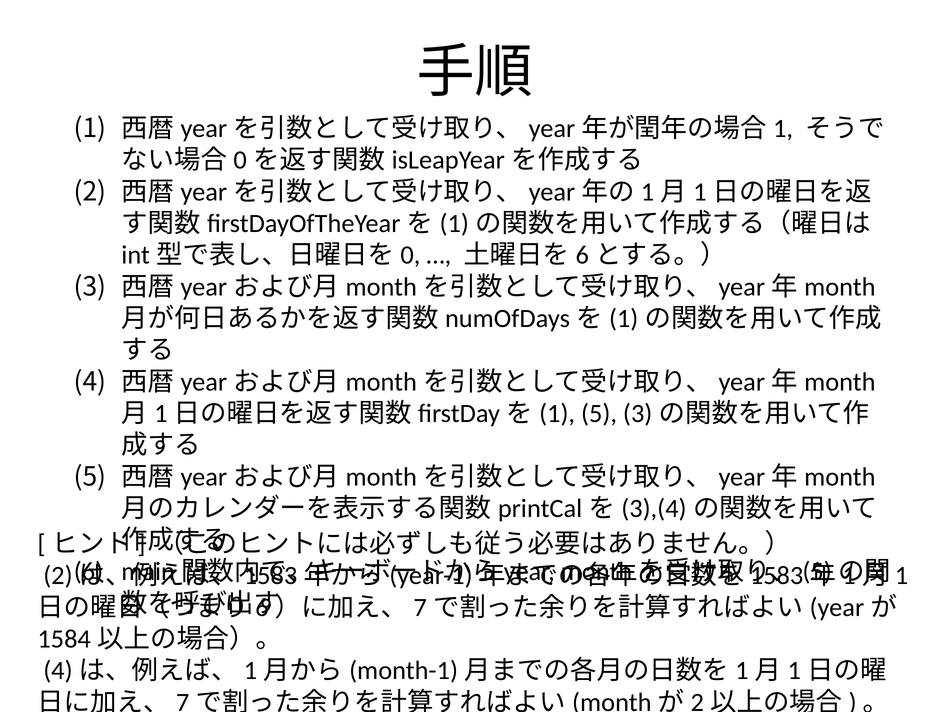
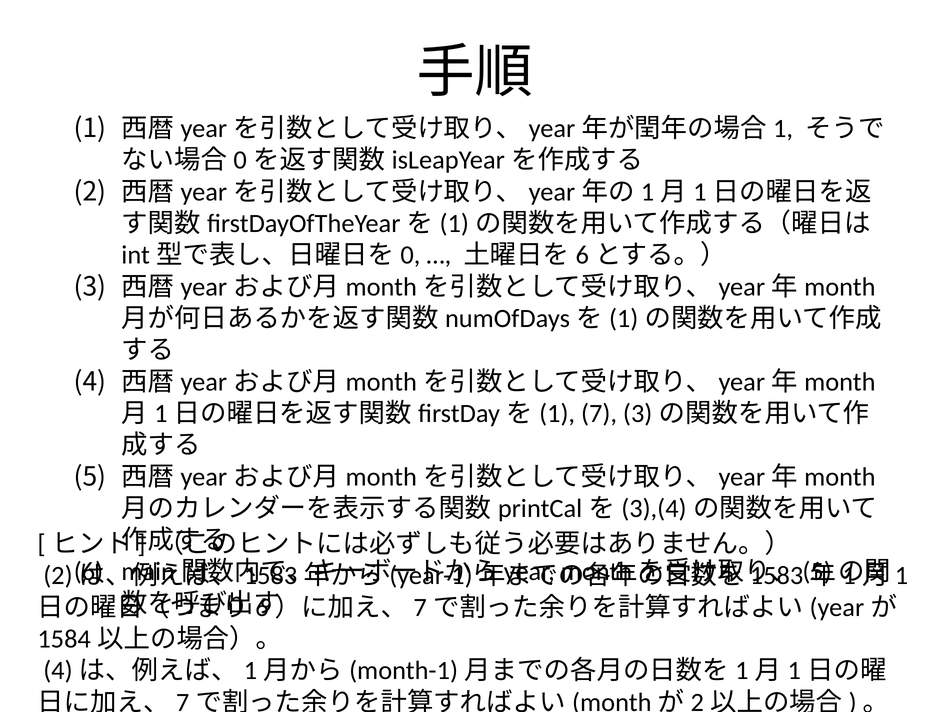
5: 5 -> 7 (599, 414)
